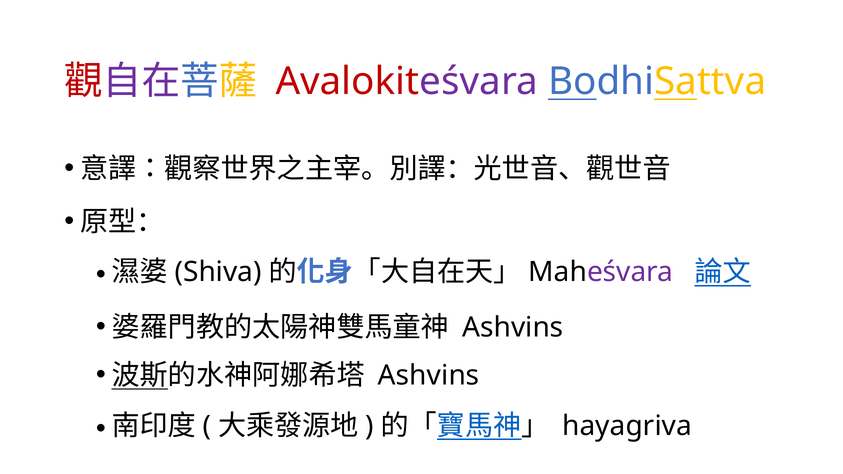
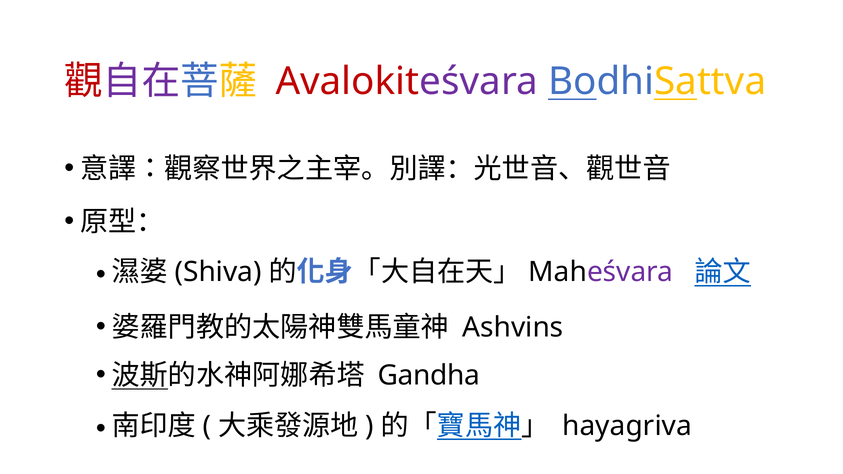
Ashvins: Ashvins -> Gandha (429, 376)
